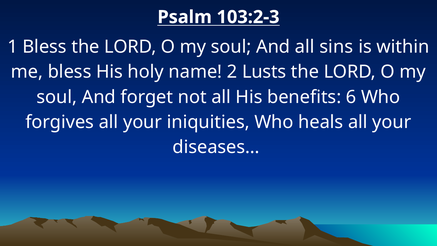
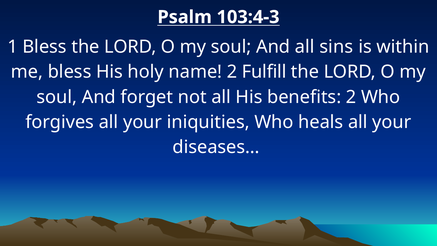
103:2-3: 103:2-3 -> 103:4-3 (248, 17)
Lusts: Lusts -> Fulfill (264, 72)
benefits 6: 6 -> 2 (351, 97)
